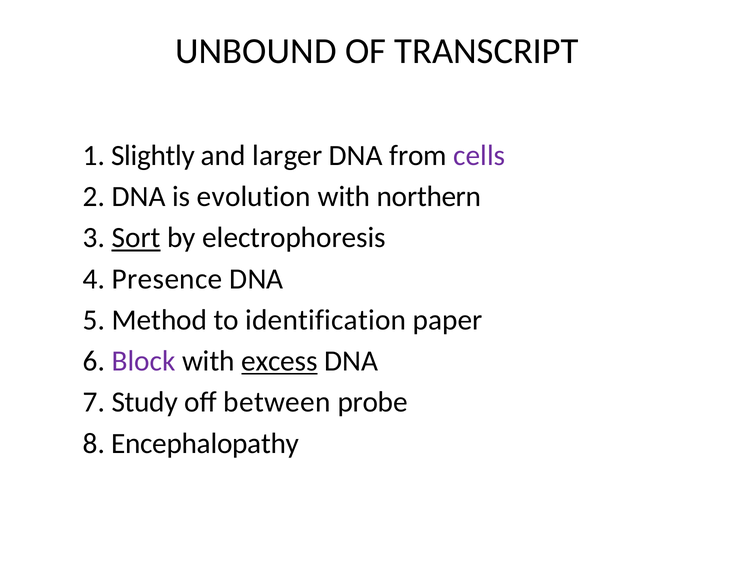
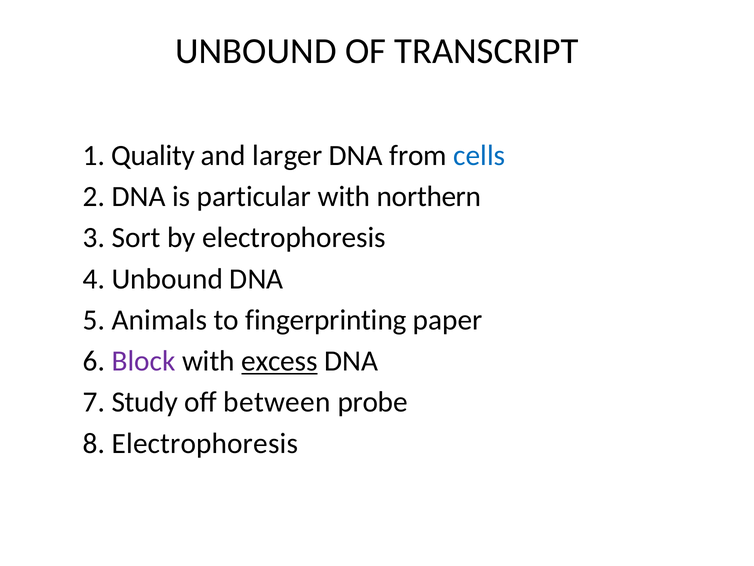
Slightly: Slightly -> Quality (153, 155)
cells colour: purple -> blue (479, 155)
evolution: evolution -> particular (254, 196)
Sort underline: present -> none (136, 238)
4 Presence: Presence -> Unbound (167, 279)
Method: Method -> Animals (159, 320)
identification: identification -> fingerprinting (326, 320)
8 Encephalopathy: Encephalopathy -> Electrophoresis (205, 443)
